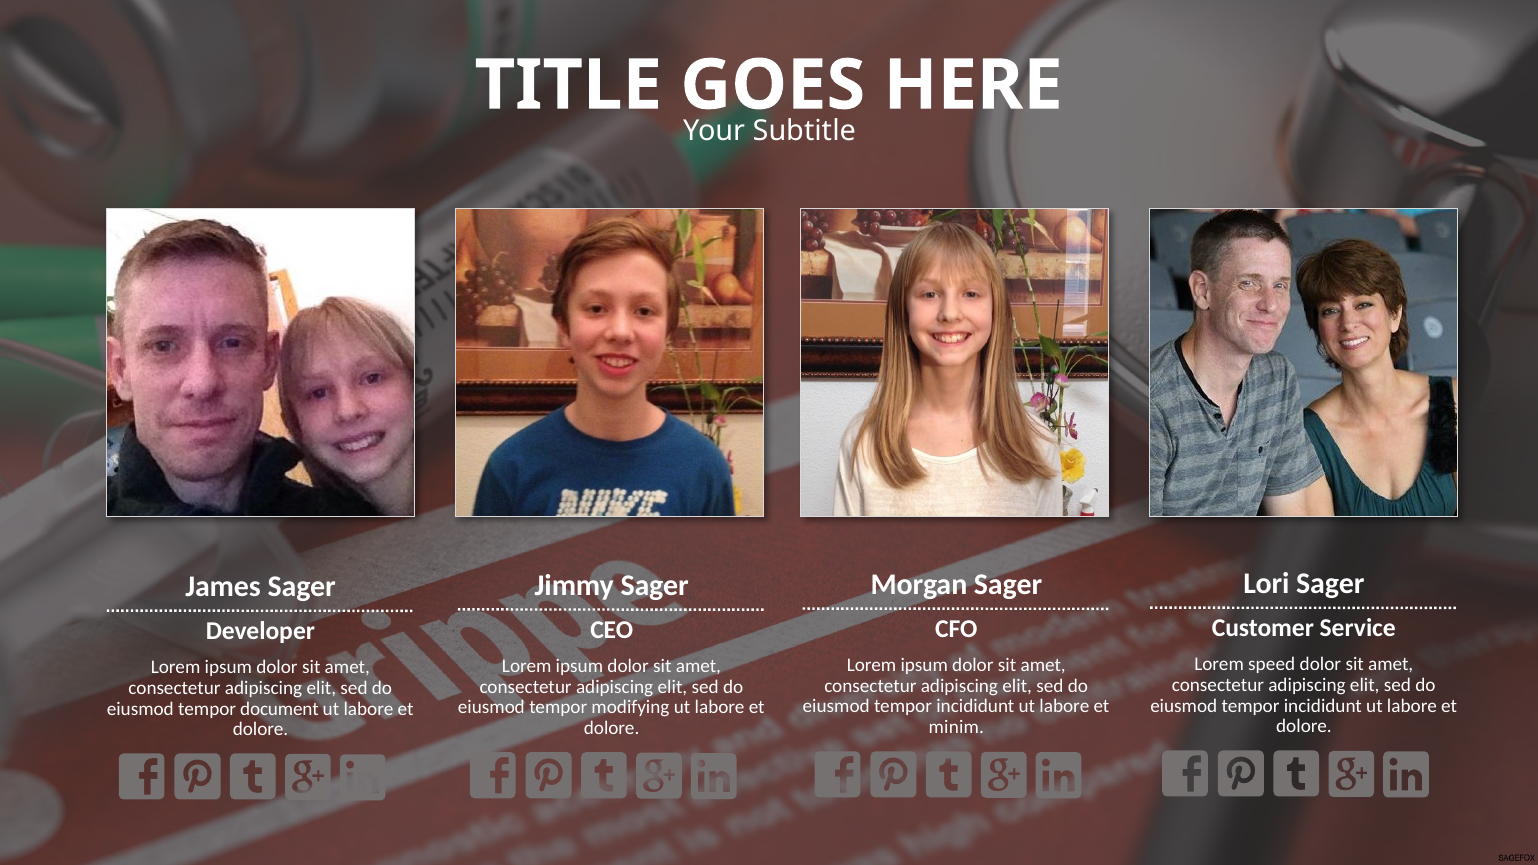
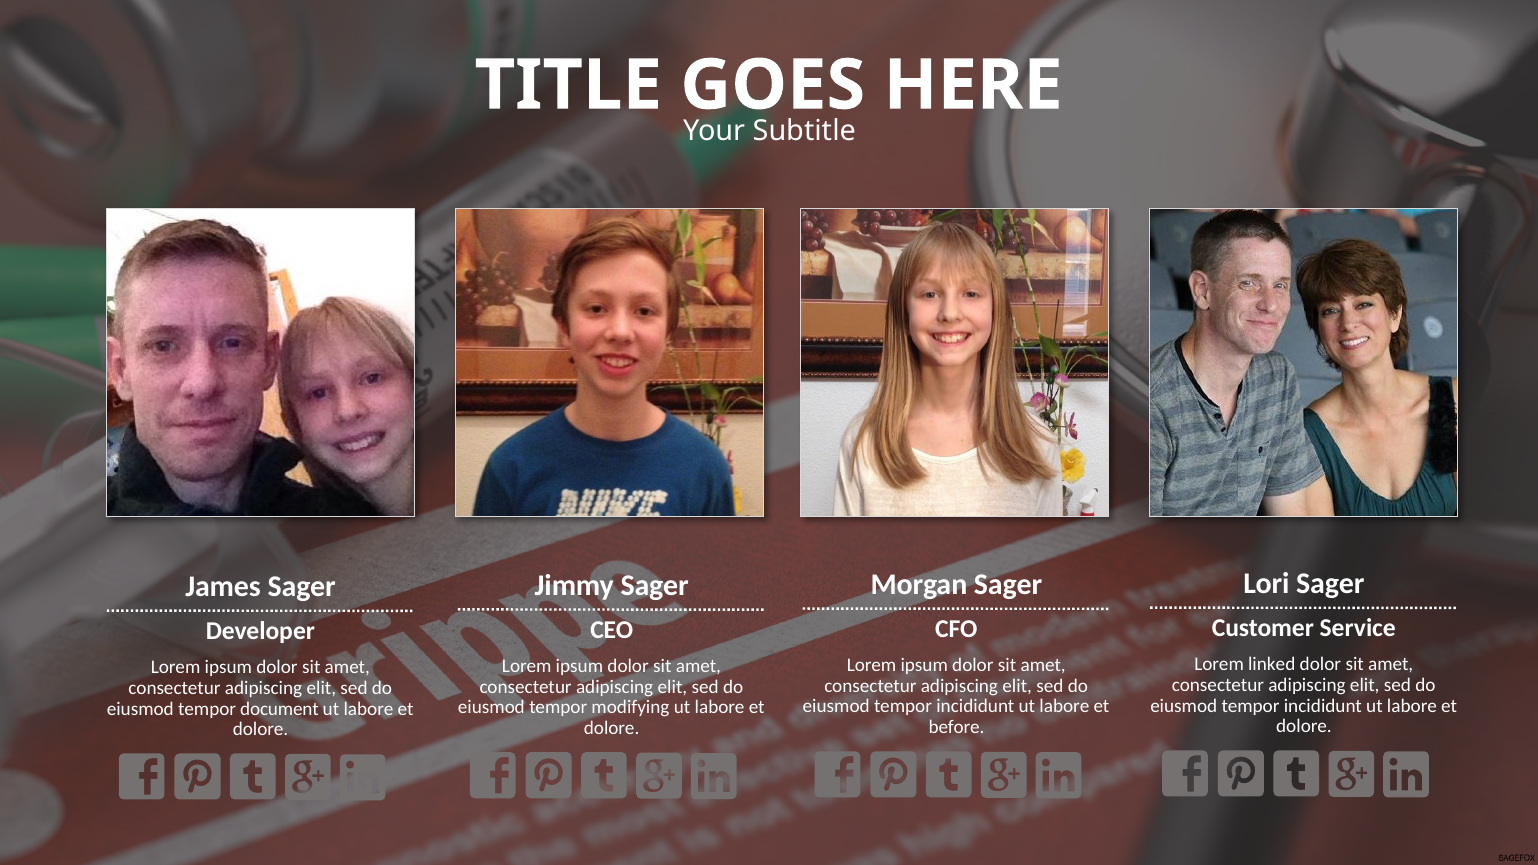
speed: speed -> linked (1272, 664)
minim: minim -> before (957, 727)
